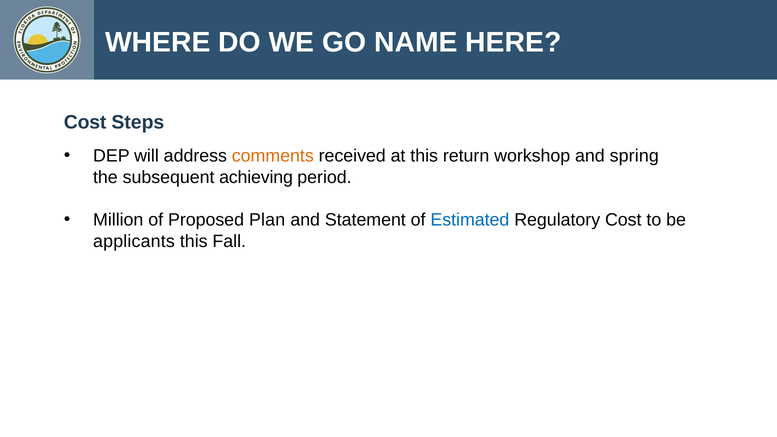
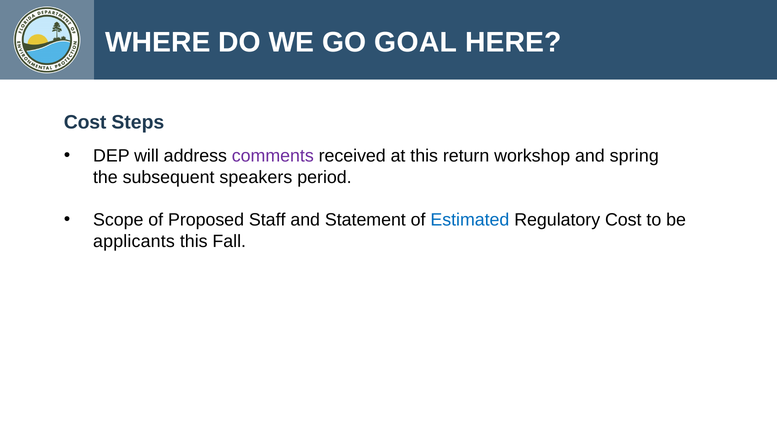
NAME: NAME -> GOAL (416, 42)
comments colour: orange -> purple (273, 156)
achieving: achieving -> speakers (256, 177)
Million: Million -> Scope (118, 220)
Plan: Plan -> Staff (267, 220)
